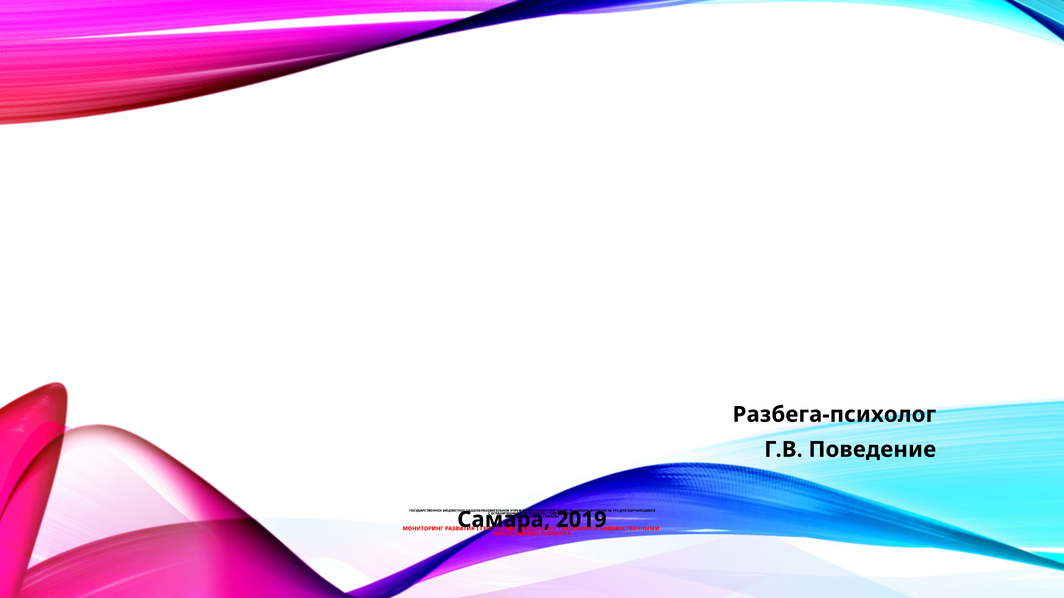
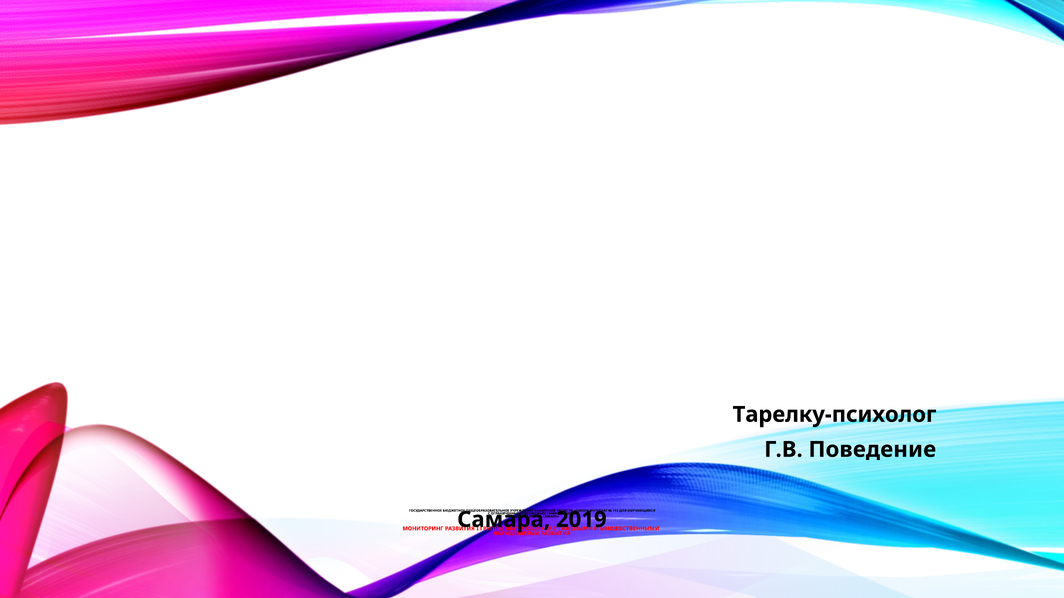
Разбега-психолог: Разбега-психолог -> Тарелку-психолог (834, 415)
